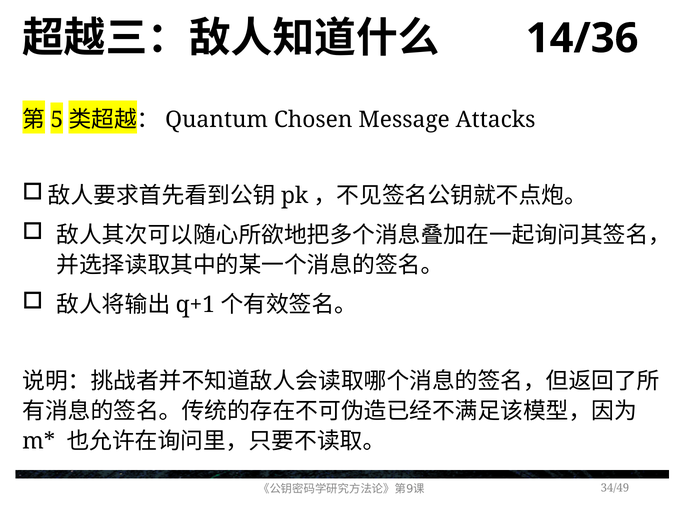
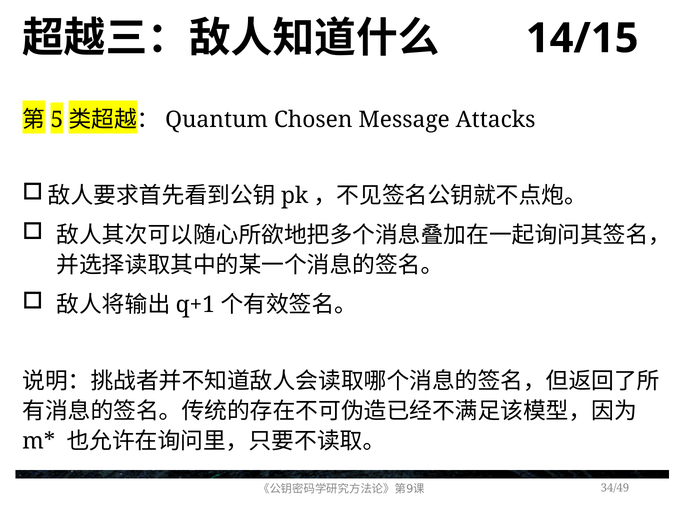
14/36: 14/36 -> 14/15 (582, 38)
